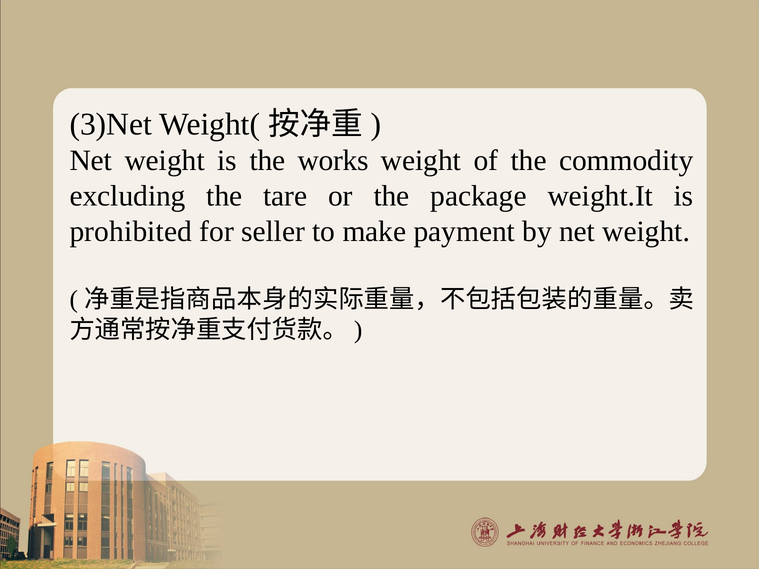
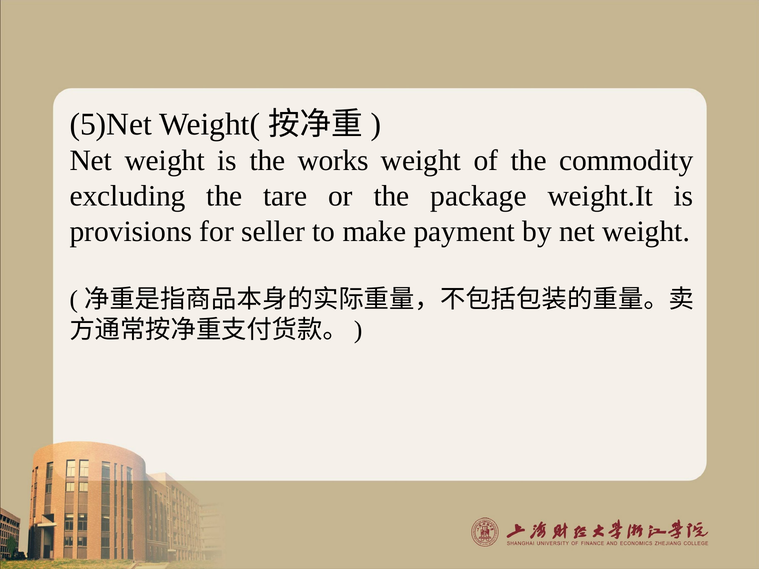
3)Net: 3)Net -> 5)Net (111, 124)
prohibited: prohibited -> provisions (131, 232)
